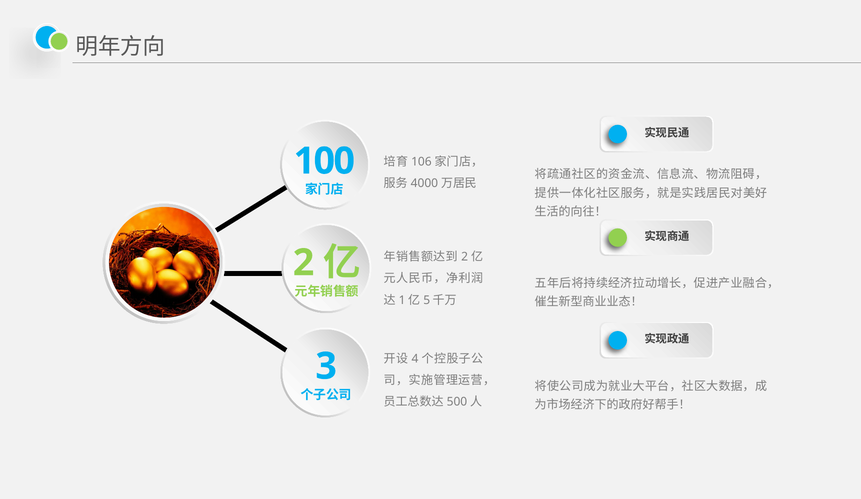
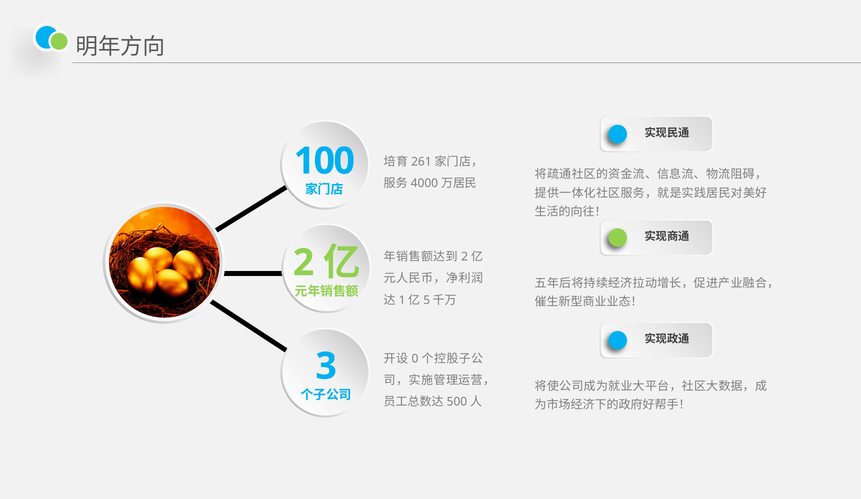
106: 106 -> 261 (421, 162)
4: 4 -> 0 (415, 358)
